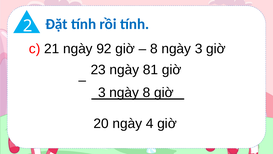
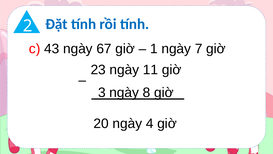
21: 21 -> 43 (52, 49)
92: 92 -> 67 (104, 49)
8: 8 -> 1 (154, 49)
ngày 3: 3 -> 7 (199, 49)
81: 81 -> 11 (150, 70)
